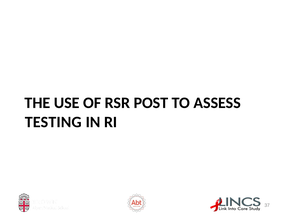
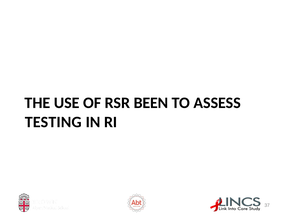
POST: POST -> BEEN (151, 103)
